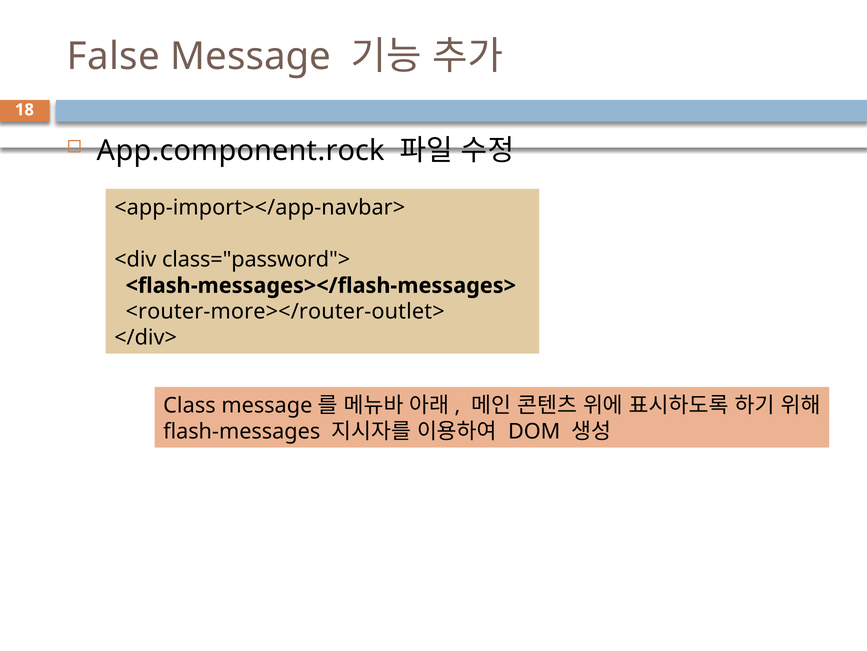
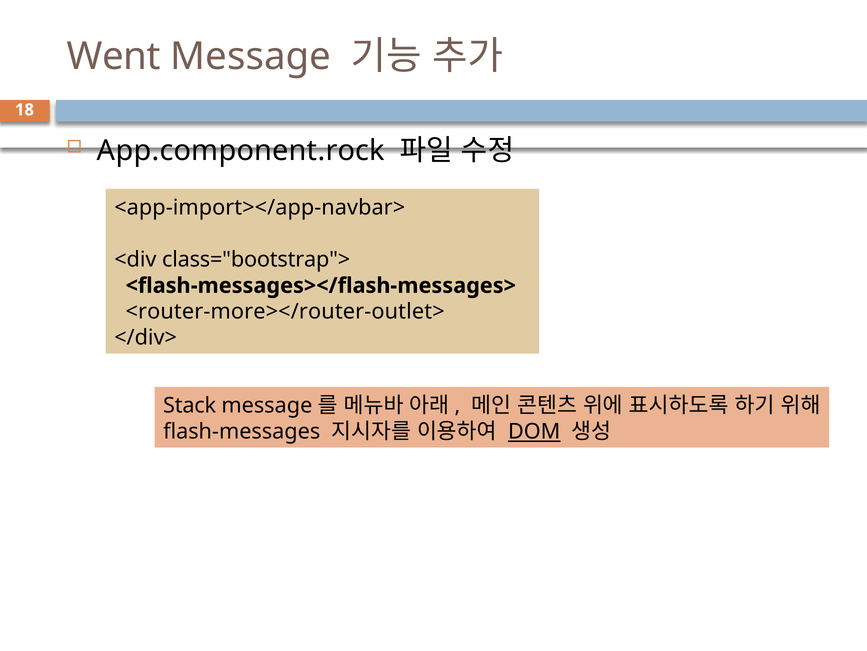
False: False -> Went (114, 57)
class="password">: class="password"> -> class="bootstrap"> (256, 259)
Class: Class -> Stack (190, 405)
DOM underline: none -> present (534, 431)
